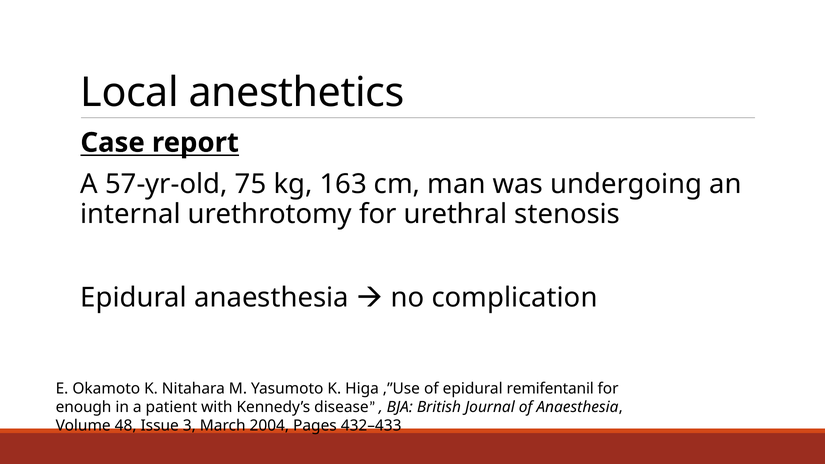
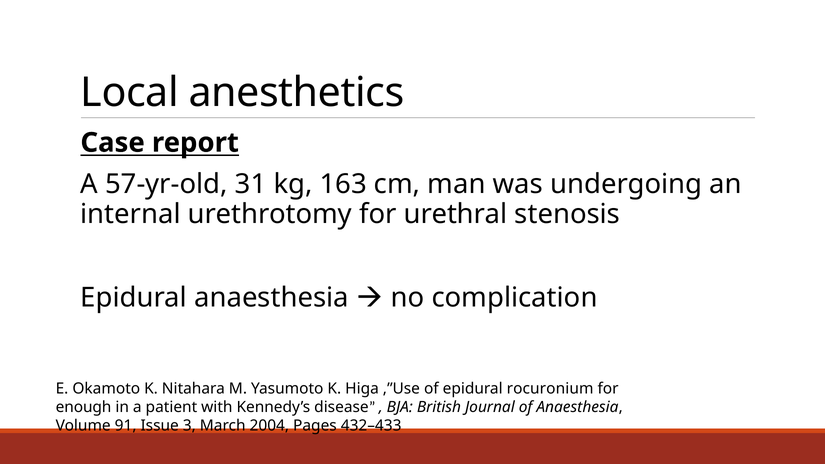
75: 75 -> 31 (251, 184)
remifentanil: remifentanil -> rocuronium (550, 389)
48: 48 -> 91 (126, 426)
